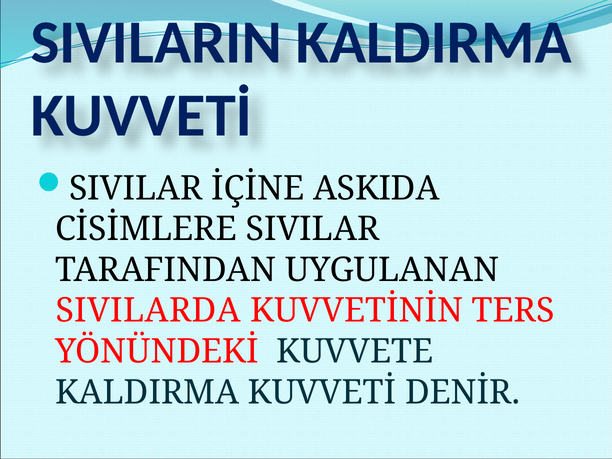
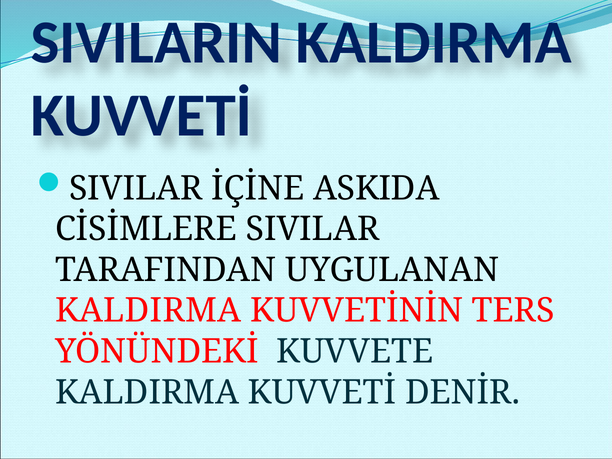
SIVILARDA: SIVILARDA -> KALDIRMA (148, 311)
